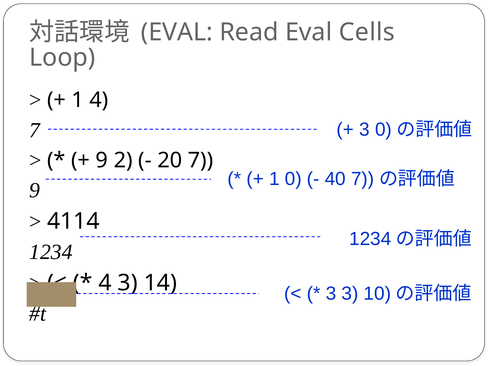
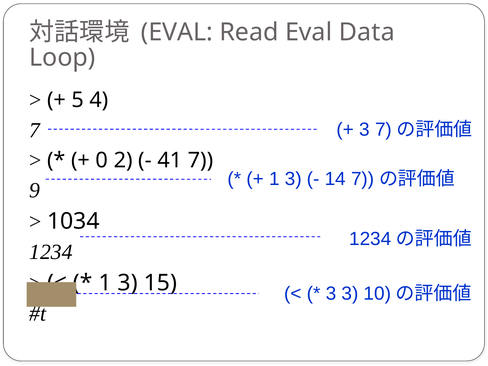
Cells: Cells -> Data (367, 32)
1: 1 -> 5 (78, 100)
3 0: 0 -> 7 (383, 129)
9: 9 -> 0 (102, 160)
20: 20 -> 41 (170, 160)
0: 0 -> 3 (293, 179)
40: 40 -> 14 (335, 179)
4114: 4114 -> 1034 (73, 221)
4: 4 -> 1 (105, 283)
14: 14 -> 15 (160, 283)
